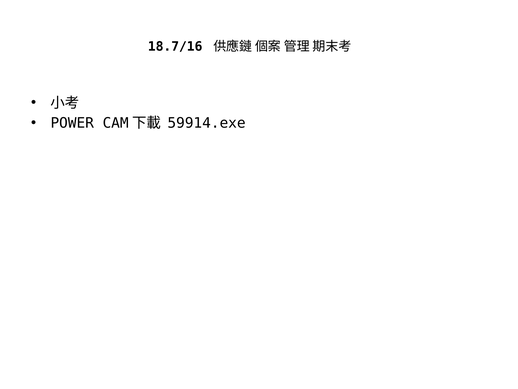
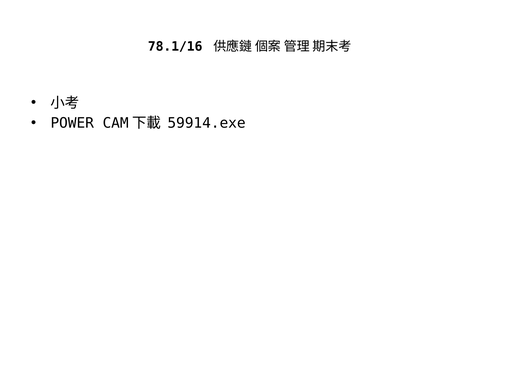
18.7/16: 18.7/16 -> 78.1/16 (175, 46)
